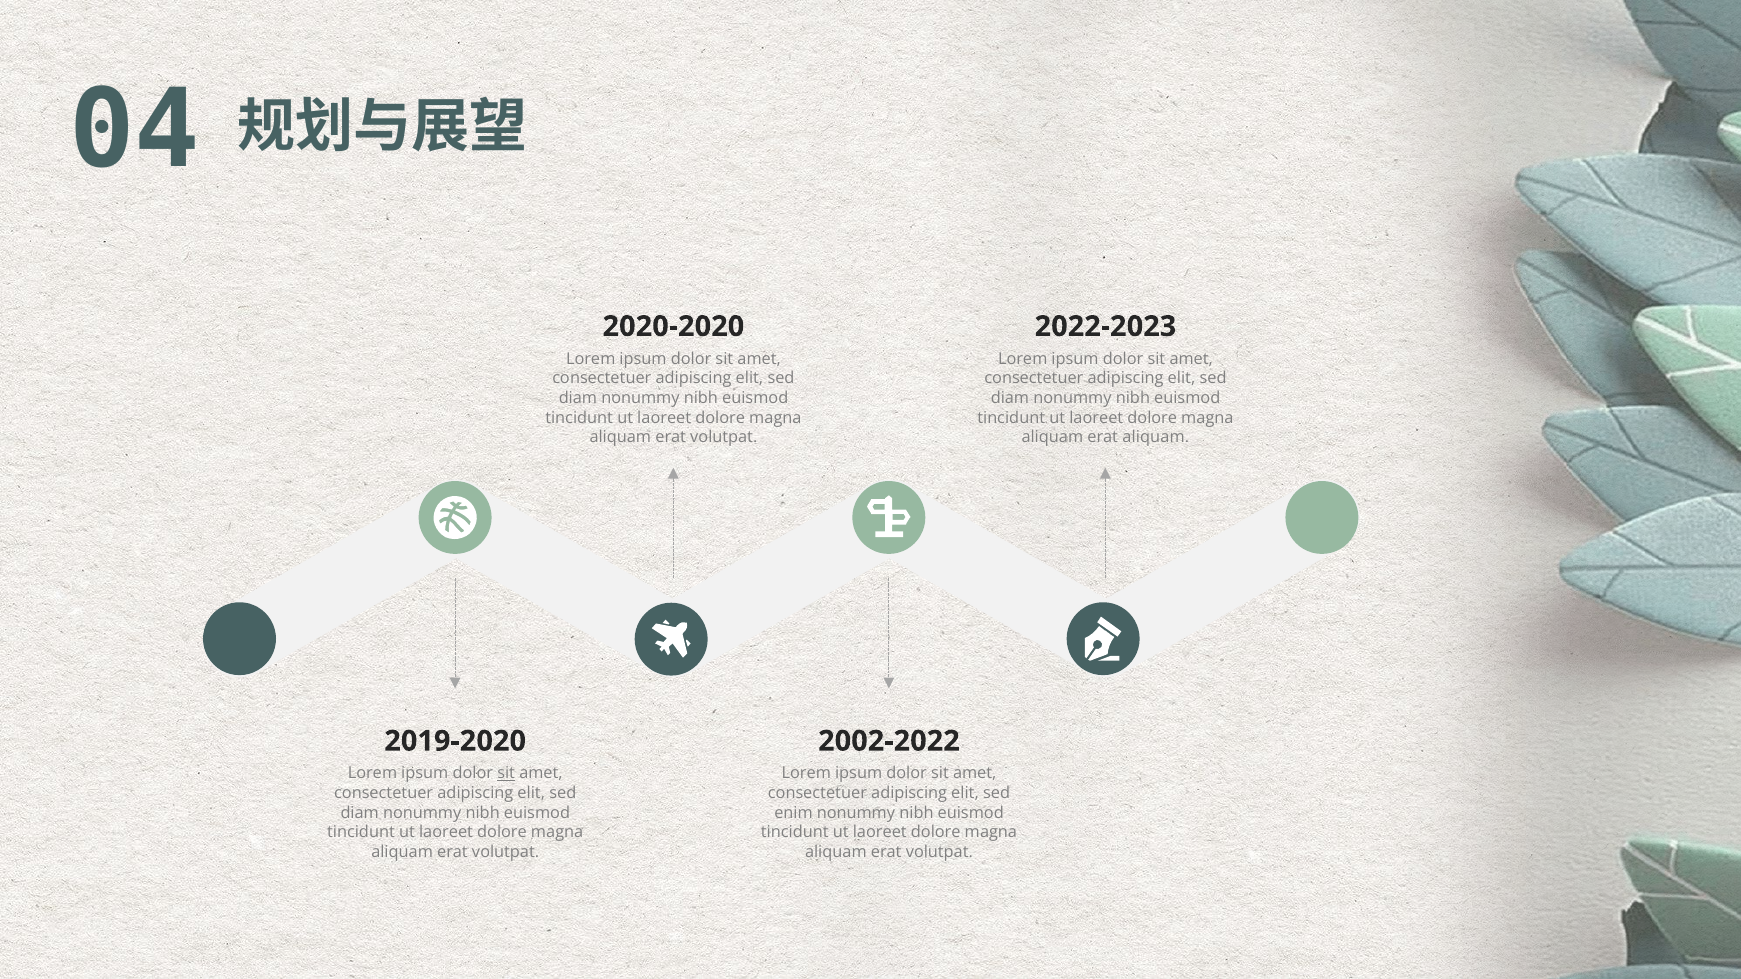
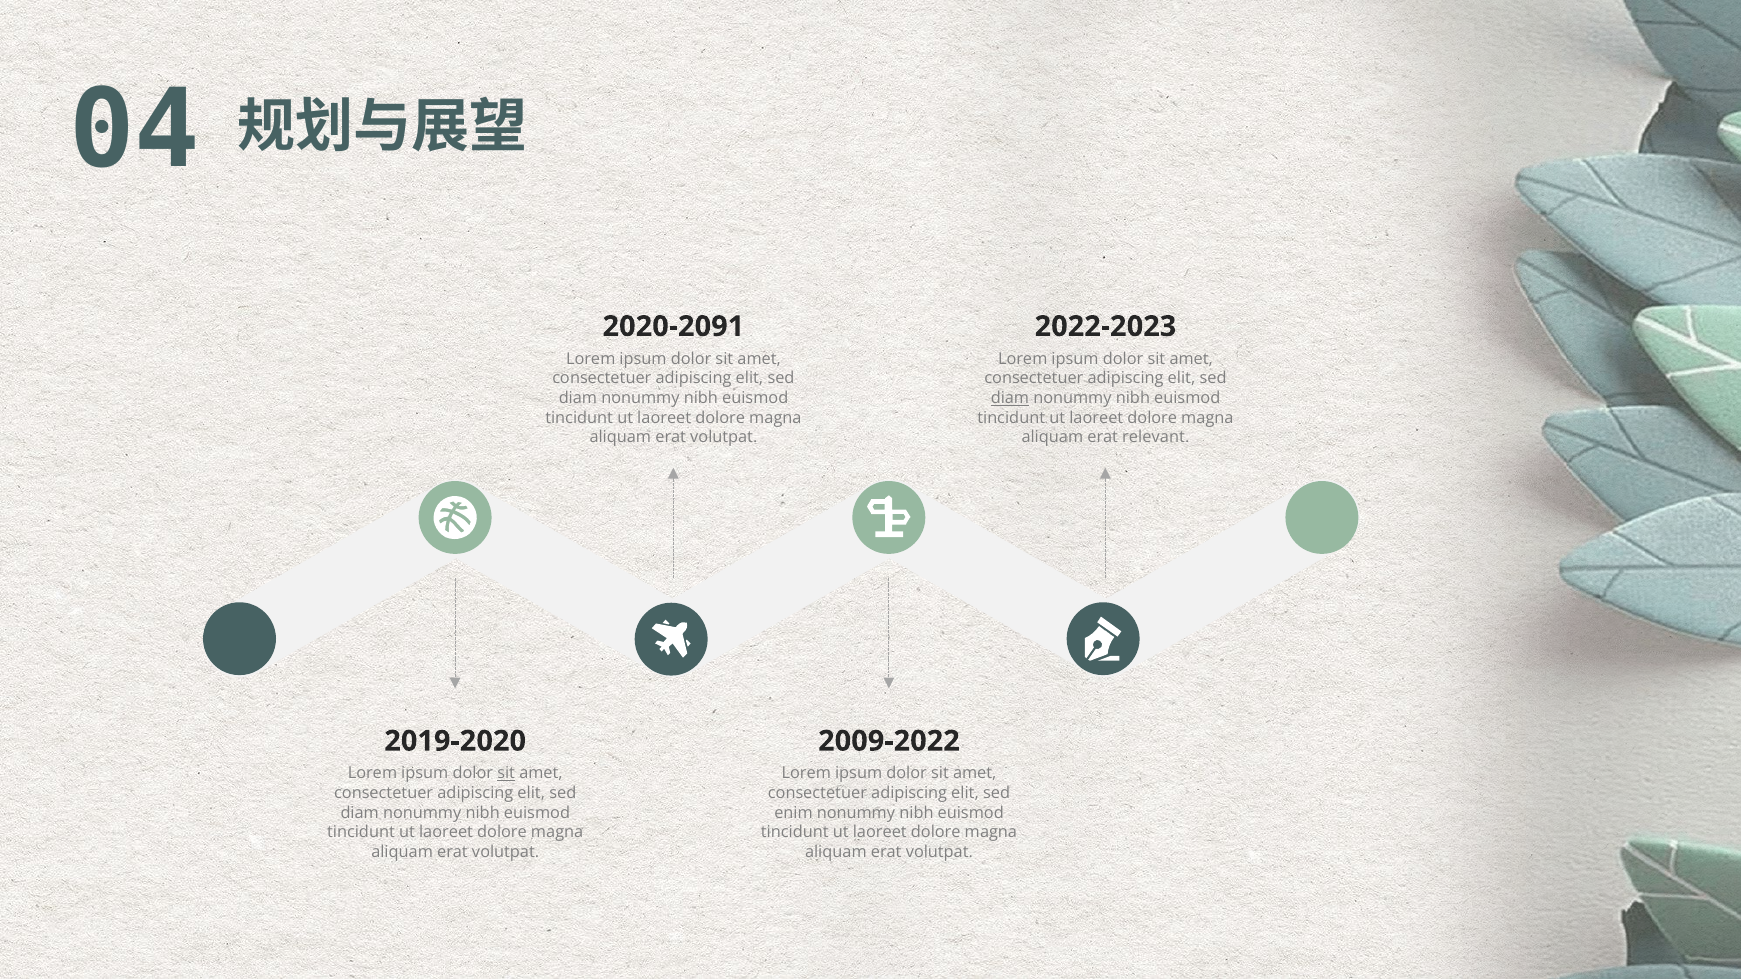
2020-2020: 2020-2020 -> 2020-2091 (673, 327)
diam underline: none -> present (1010, 398)
erat aliquam: aliquam -> relevant (1156, 438)
2002-2022: 2002-2022 -> 2009-2022 (889, 741)
